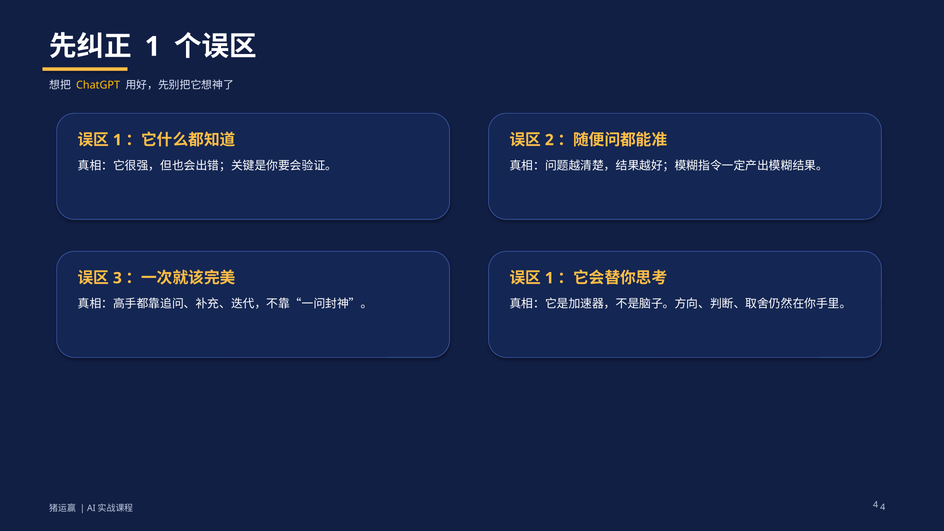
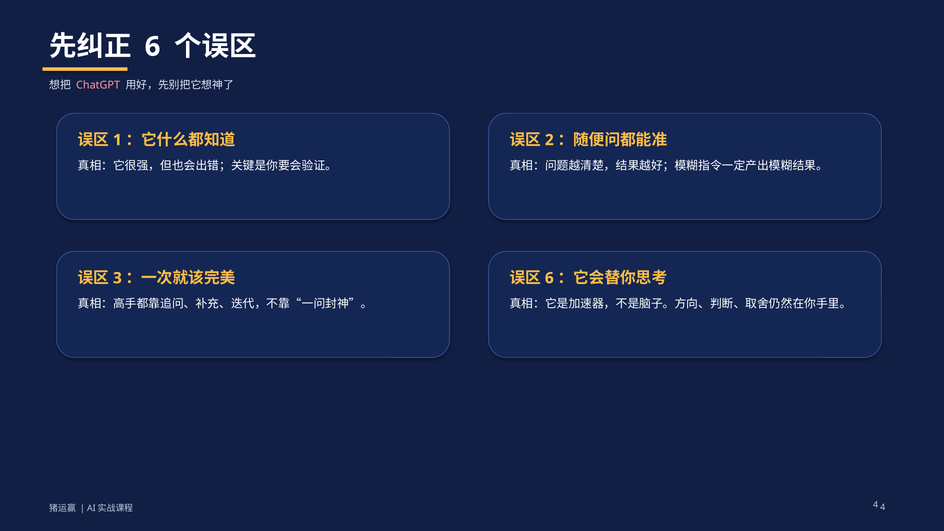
1: 1 -> 6 (153, 47)
ChatGPT colour: yellow -> pink (98, 85)
1: 1 -> 6 (549, 278)
